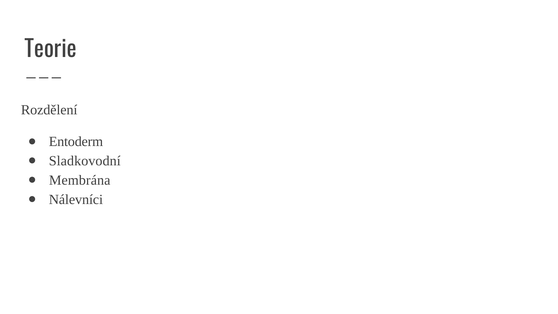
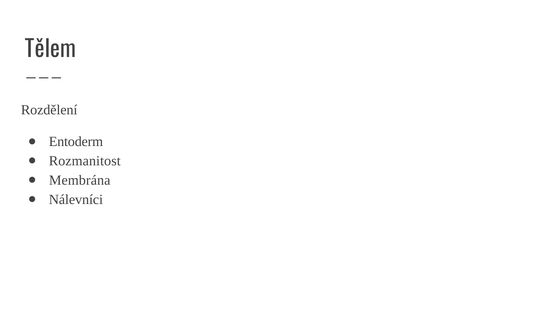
Teorie: Teorie -> Tělem (51, 50)
Sladkovodní: Sladkovodní -> Rozmanitost (85, 161)
